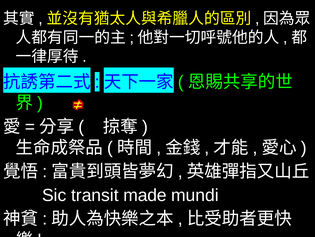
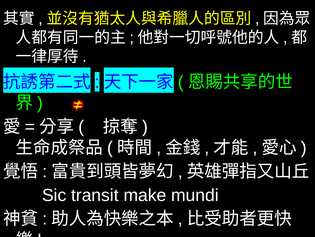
made: made -> make (145, 195)
